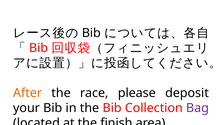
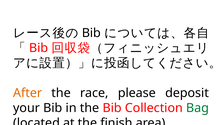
Bag colour: purple -> green (198, 108)
